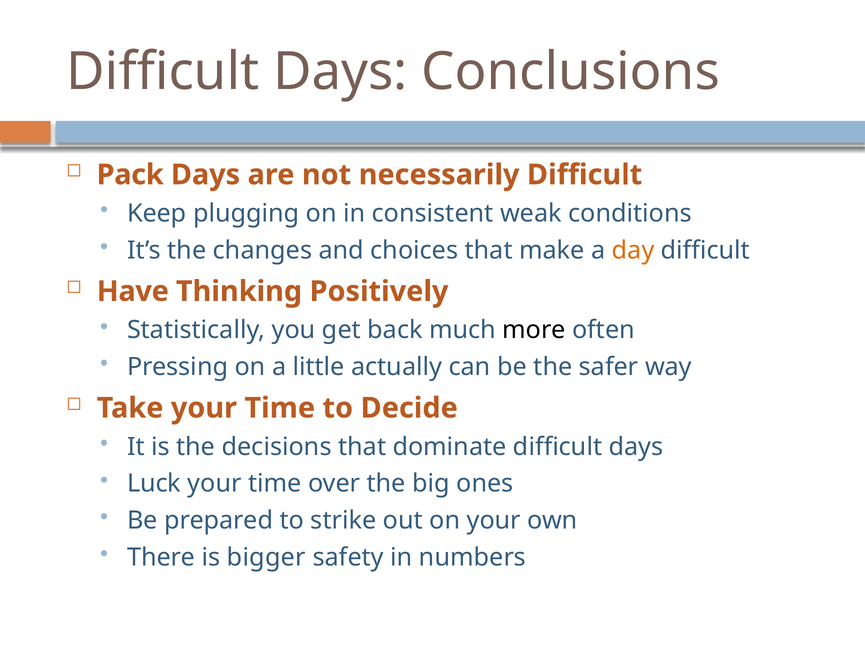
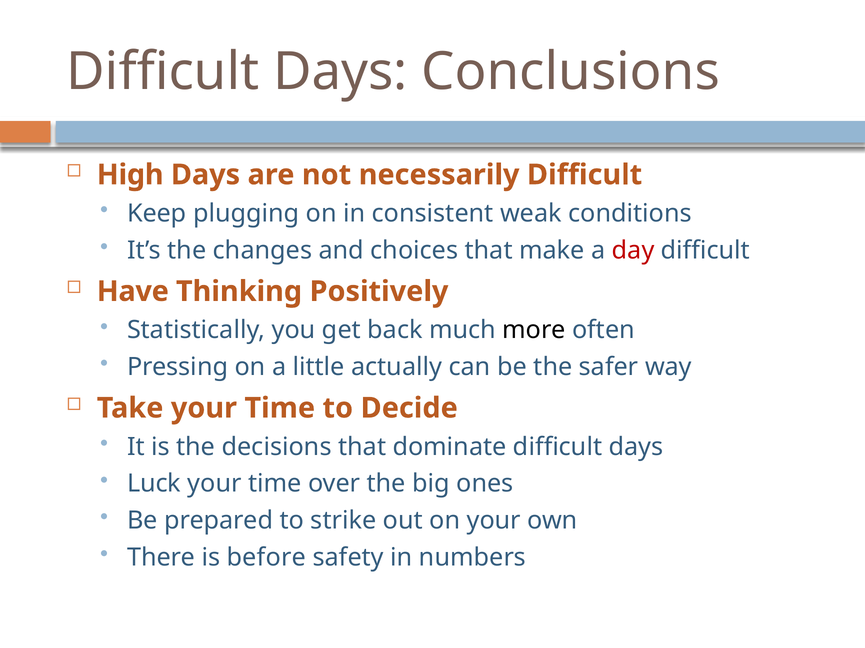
Pack: Pack -> High (130, 175)
day colour: orange -> red (633, 251)
bigger: bigger -> before (266, 558)
